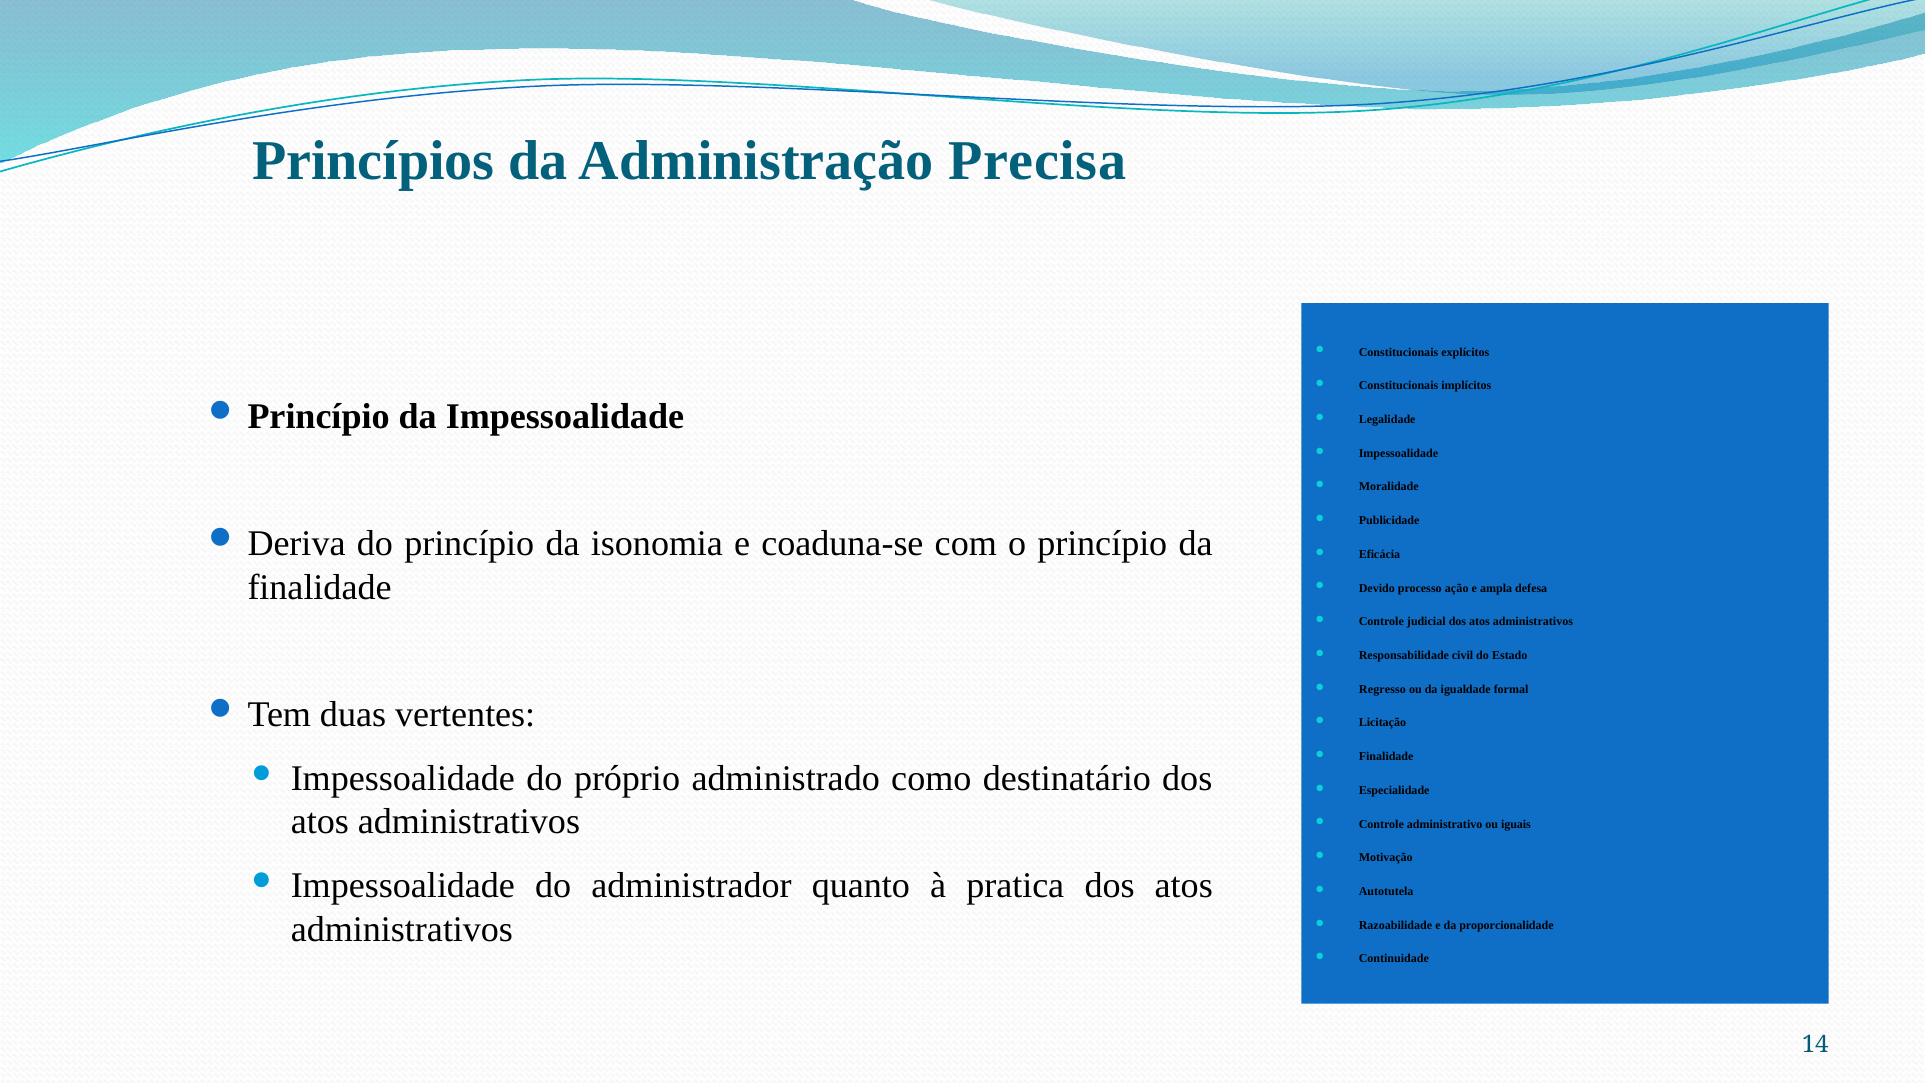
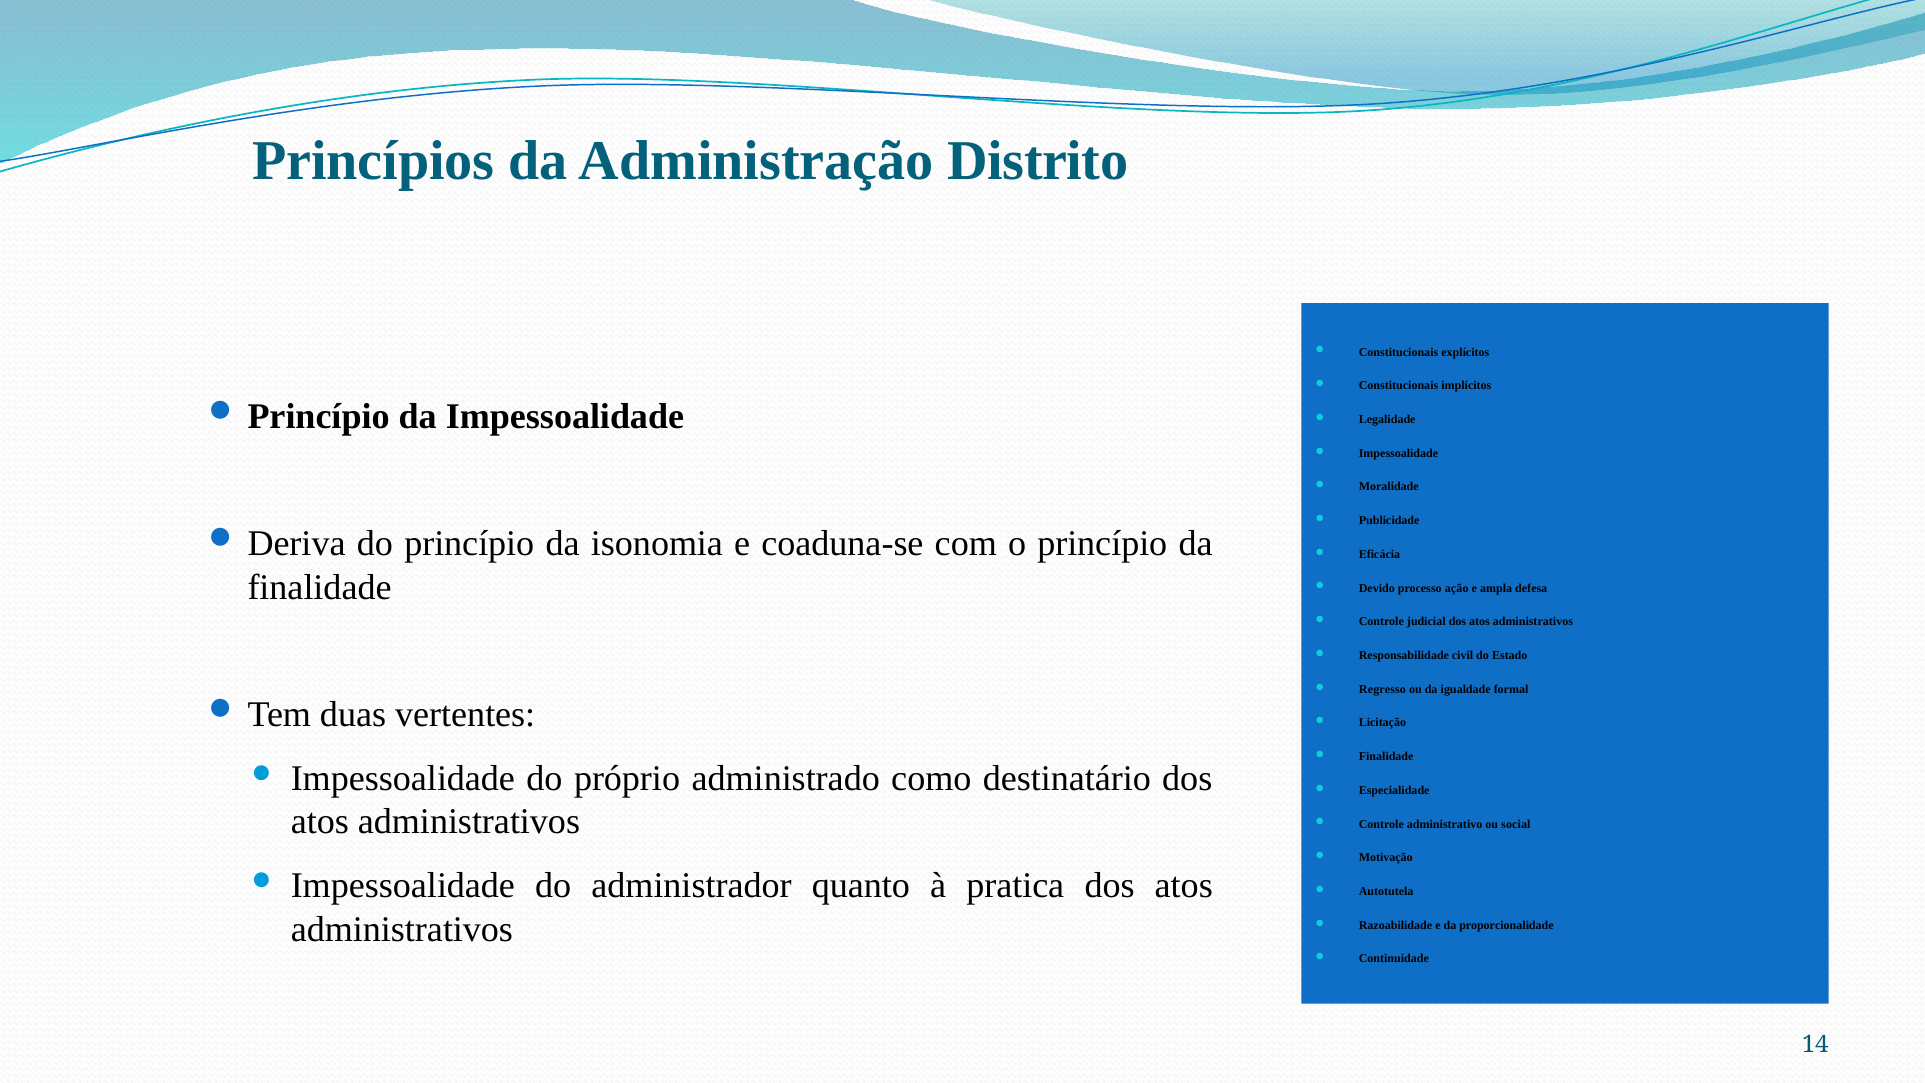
Precisa: Precisa -> Distrito (1038, 161)
iguais: iguais -> social (1516, 824)
